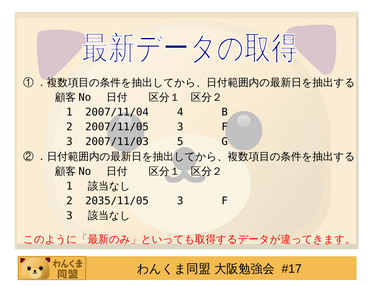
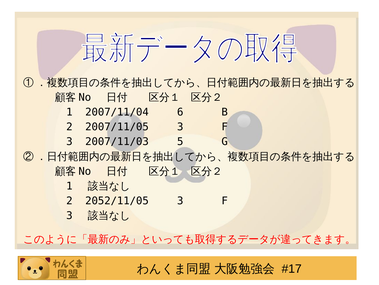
4: 4 -> 6 (180, 112)
2035/11/05: 2035/11/05 -> 2052/11/05 (117, 200)
